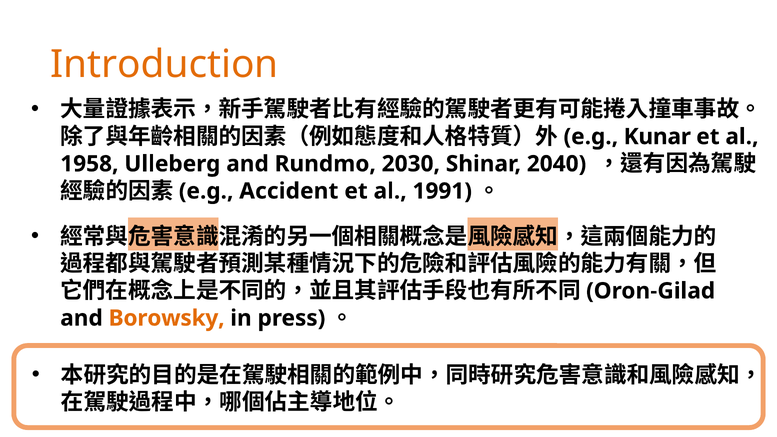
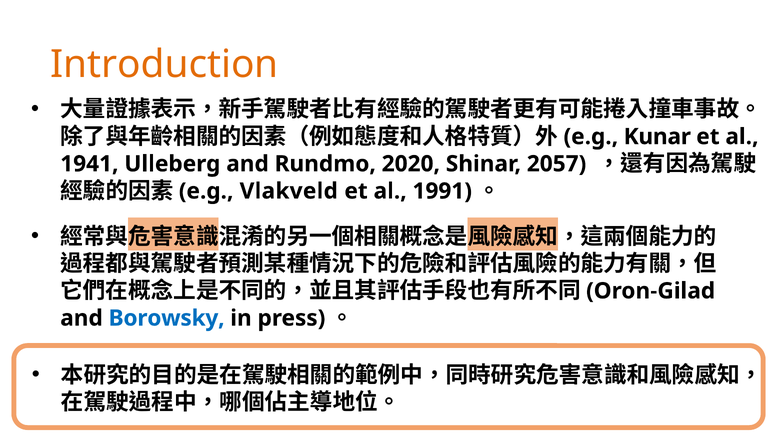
1958: 1958 -> 1941 (89, 164)
2030: 2030 -> 2020 (411, 164)
2040: 2040 -> 2057 (557, 164)
Accident: Accident -> Vlakveld (289, 191)
Borowsky colour: orange -> blue (167, 318)
